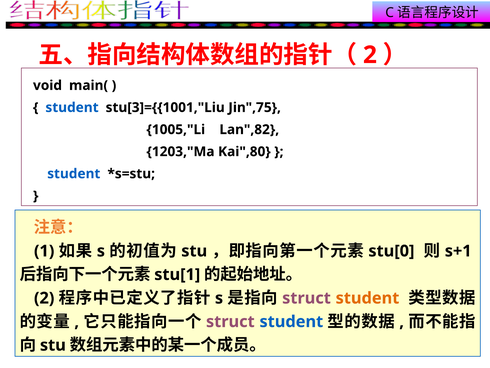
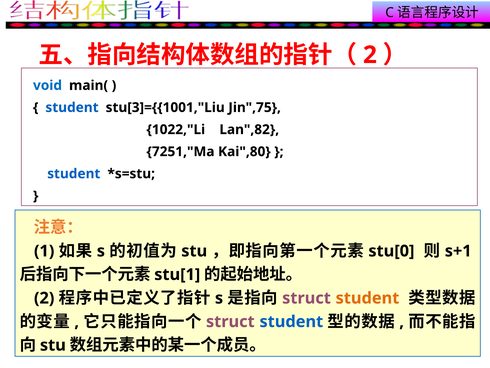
void colour: black -> blue (48, 85)
1005,"Li: 1005,"Li -> 1022,"Li (176, 129)
1203,"Ma: 1203,"Ma -> 7251,"Ma (181, 151)
